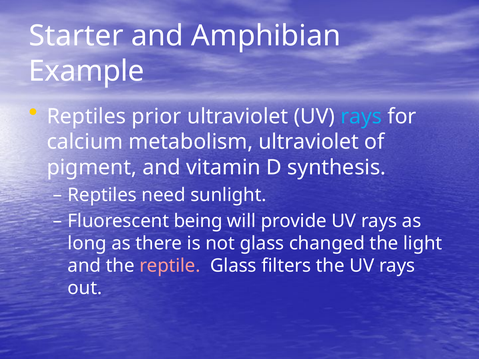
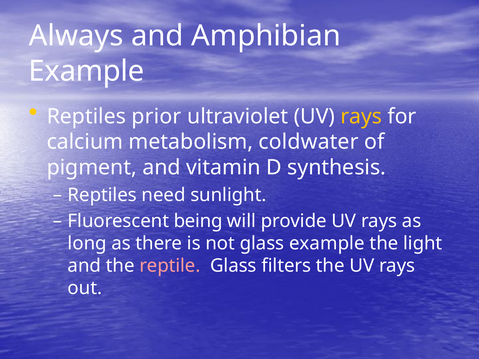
Starter: Starter -> Always (76, 36)
rays colour: light blue -> yellow (361, 116)
metabolism ultraviolet: ultraviolet -> coldwater (309, 142)
glass changed: changed -> example (327, 244)
